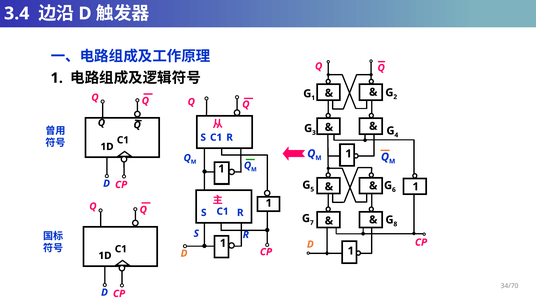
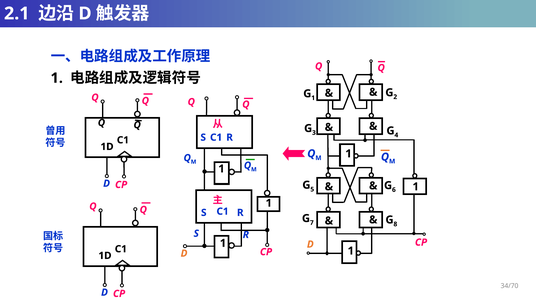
3.4: 3.4 -> 2.1 (17, 14)
